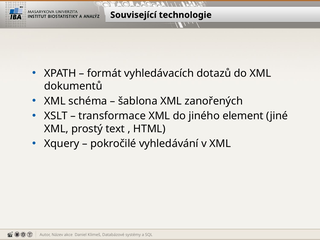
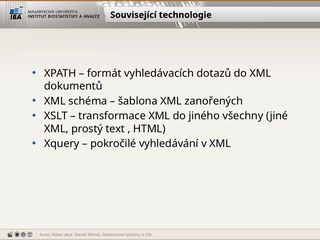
element: element -> všechny (243, 116)
